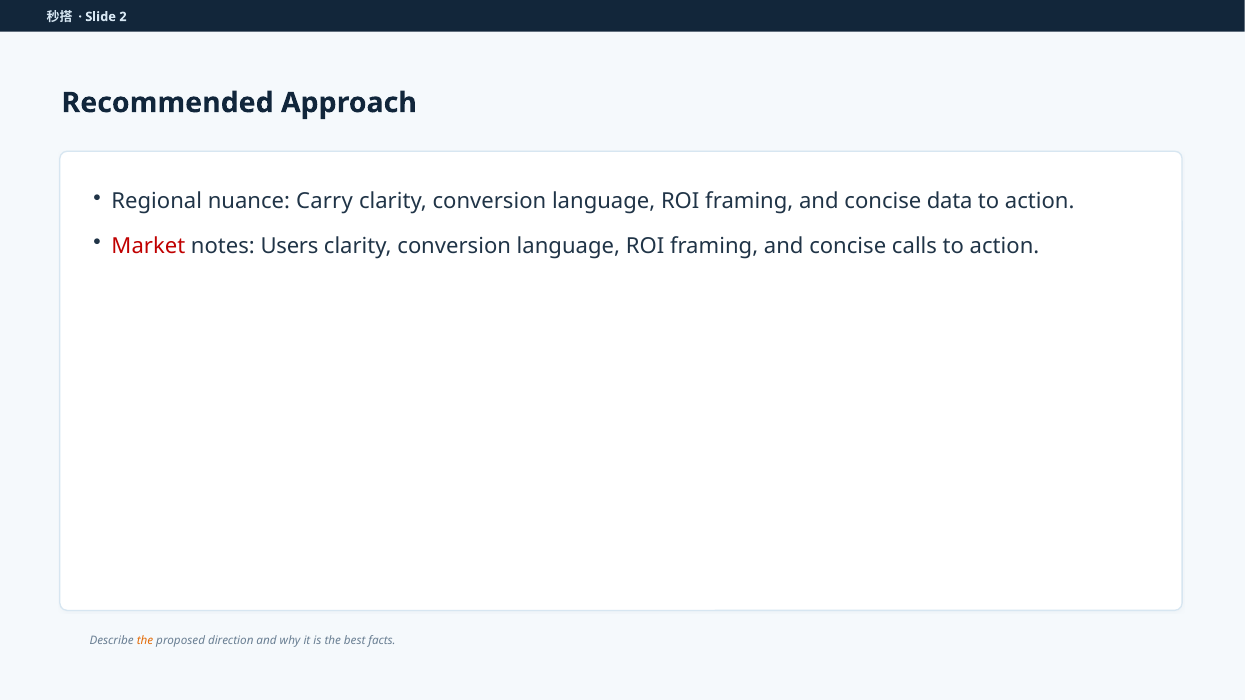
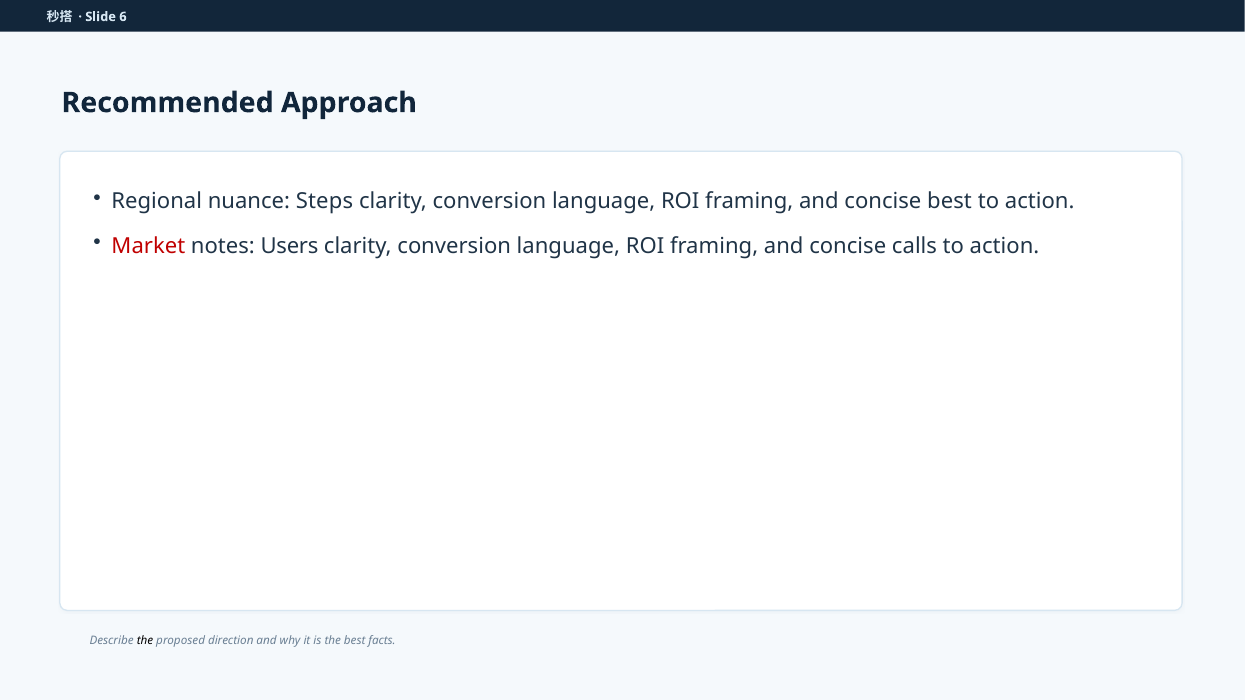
2: 2 -> 6 (123, 17)
Carry: Carry -> Steps (324, 201)
concise data: data -> best (950, 201)
the colour: orange -> black (145, 641)
